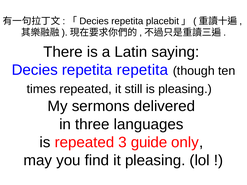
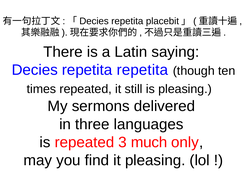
guide: guide -> much (149, 143)
